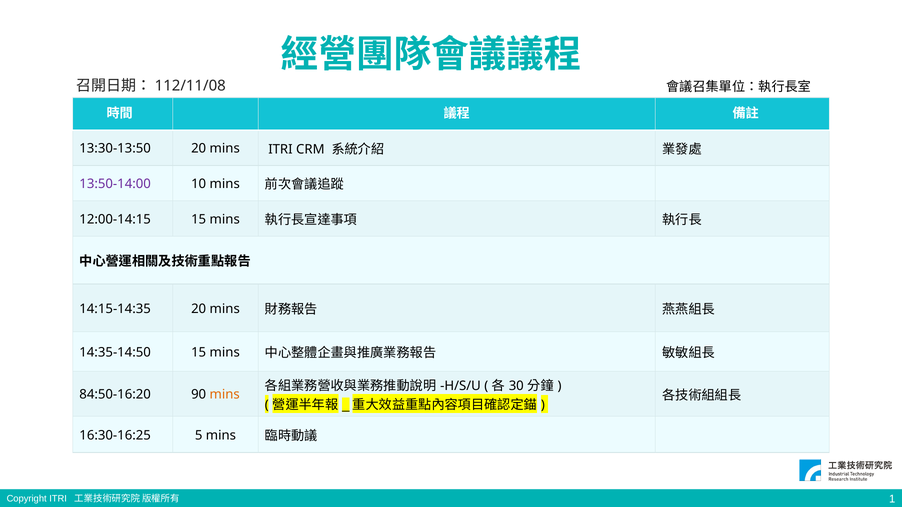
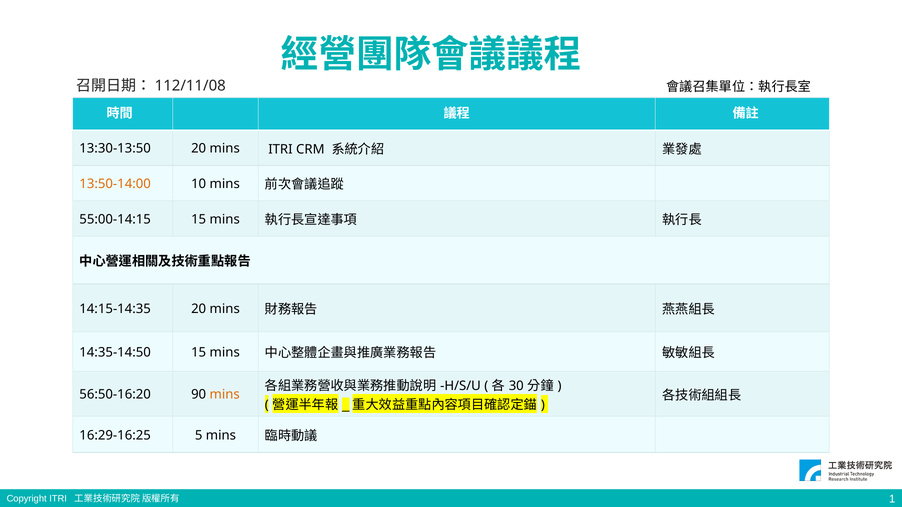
13:50-14:00 colour: purple -> orange (115, 184)
12:00-14:15: 12:00-14:15 -> 55:00-14:15 (115, 219)
84:50-16:20: 84:50-16:20 -> 56:50-16:20 (115, 395)
16:30-16:25: 16:30-16:25 -> 16:29-16:25 (115, 436)
